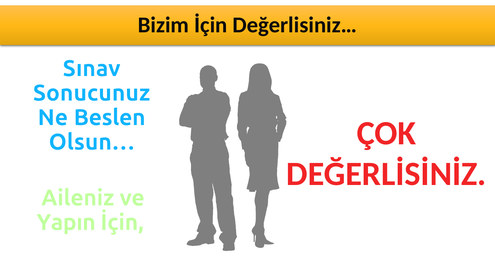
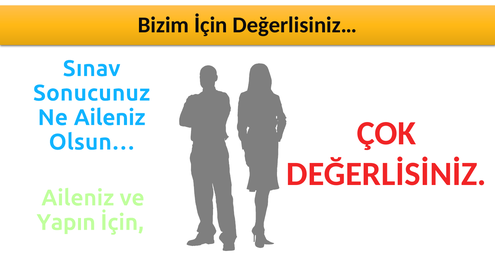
Ne Beslen: Beslen -> Aileniz (110, 118)
